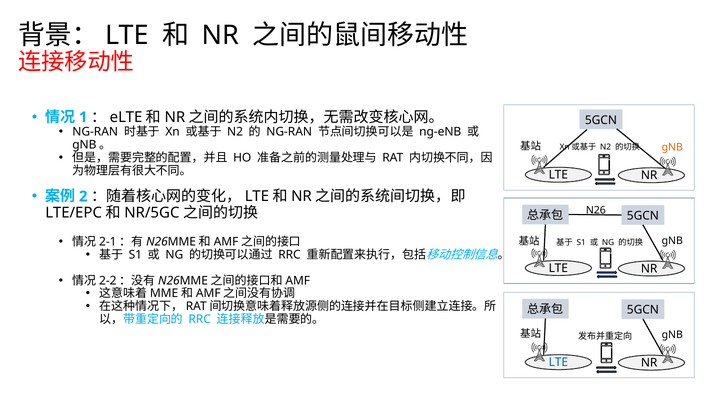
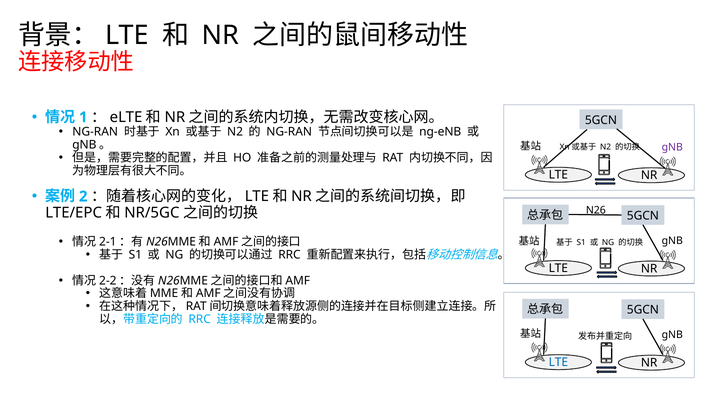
gNB colour: orange -> purple (672, 147)
